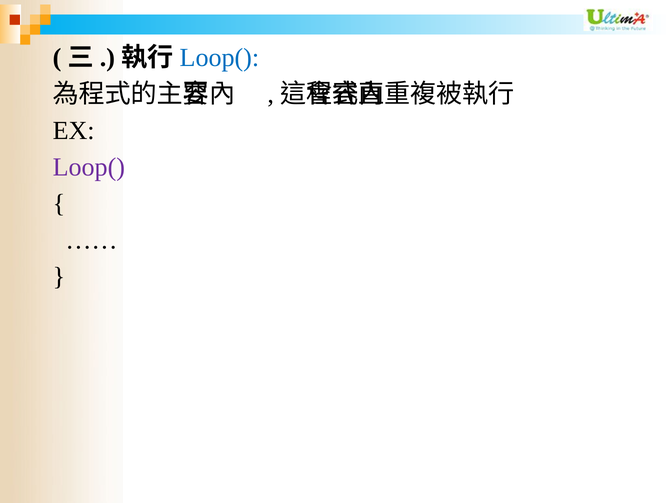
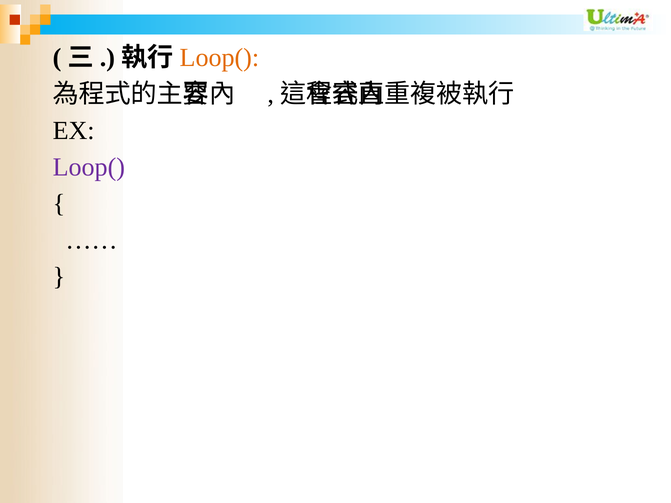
Loop( colour: blue -> orange (219, 58)
